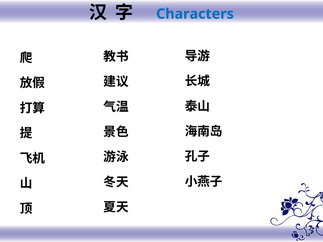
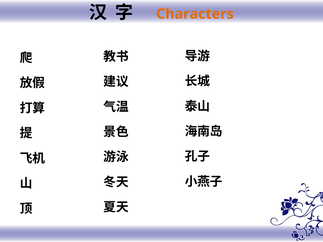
Characters colour: blue -> orange (195, 14)
